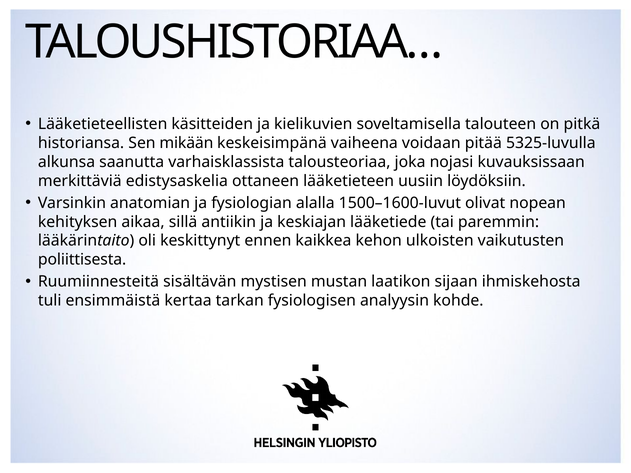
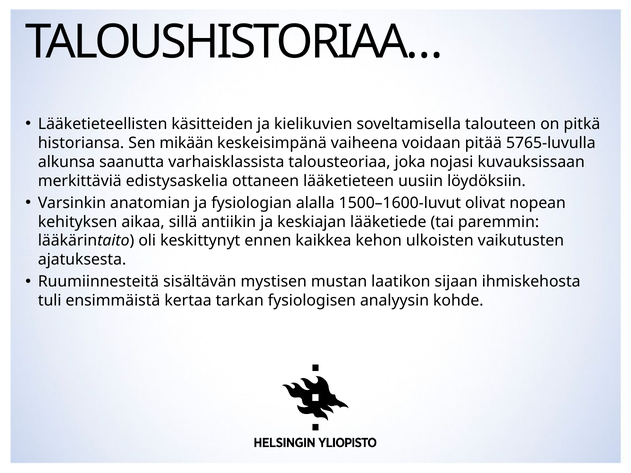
5325-luvulla: 5325-luvulla -> 5765-luvulla (551, 143)
poliittisesta: poliittisesta -> ajatuksesta (82, 260)
